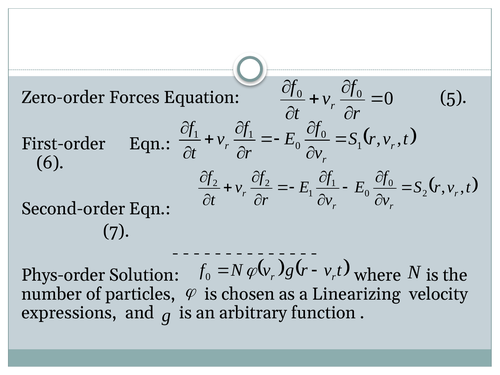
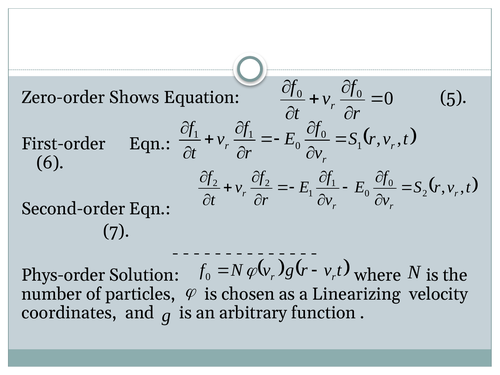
Forces: Forces -> Shows (134, 98)
expressions: expressions -> coordinates (69, 313)
